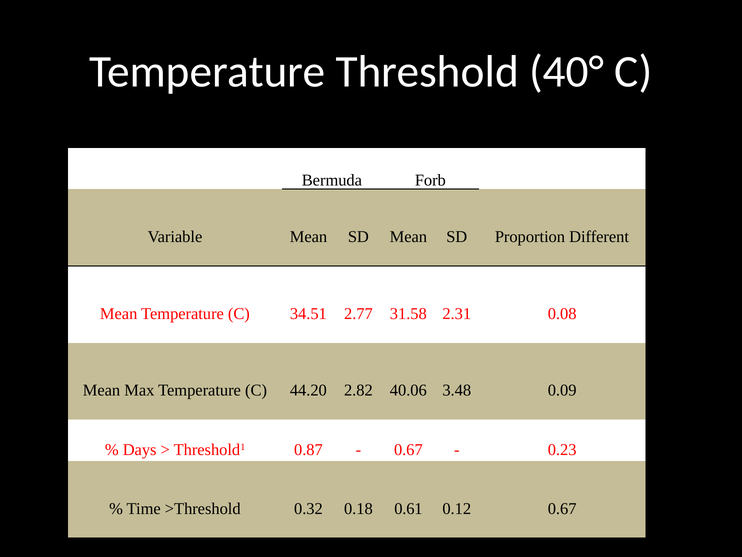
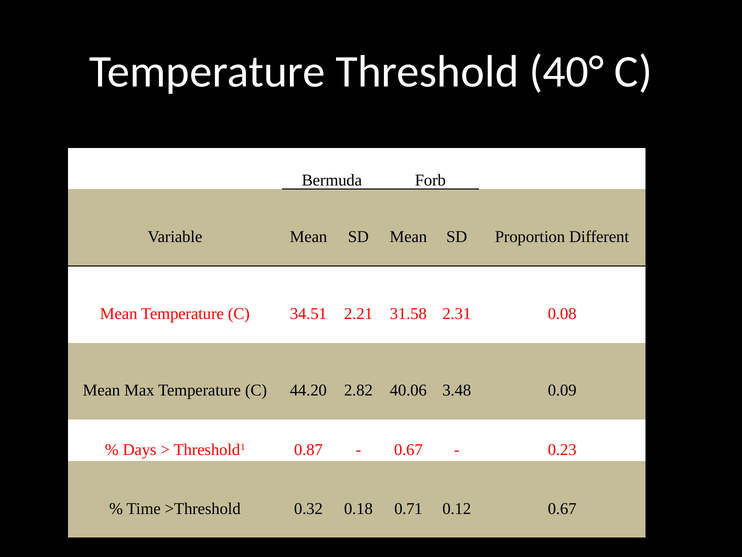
2.77: 2.77 -> 2.21 (358, 313)
0.61: 0.61 -> 0.71 (408, 508)
